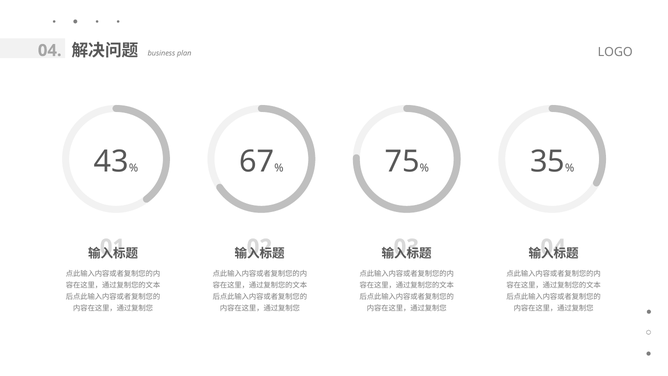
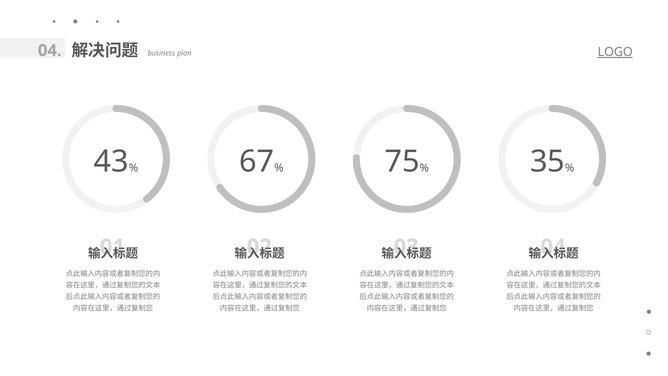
LOGO underline: none -> present (615, 52)
